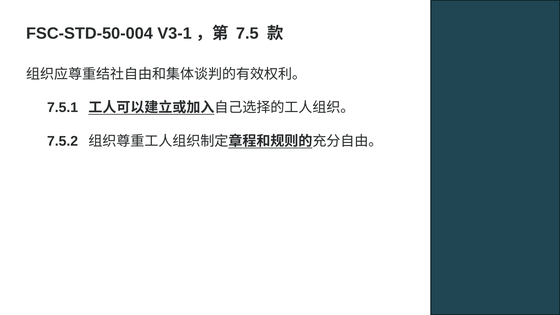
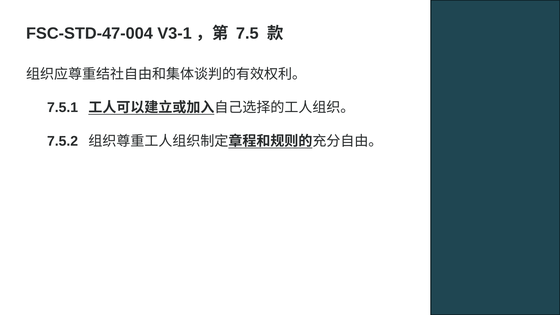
FSC-STD-50-004: FSC-STD-50-004 -> FSC-STD-47-004 (89, 33)
